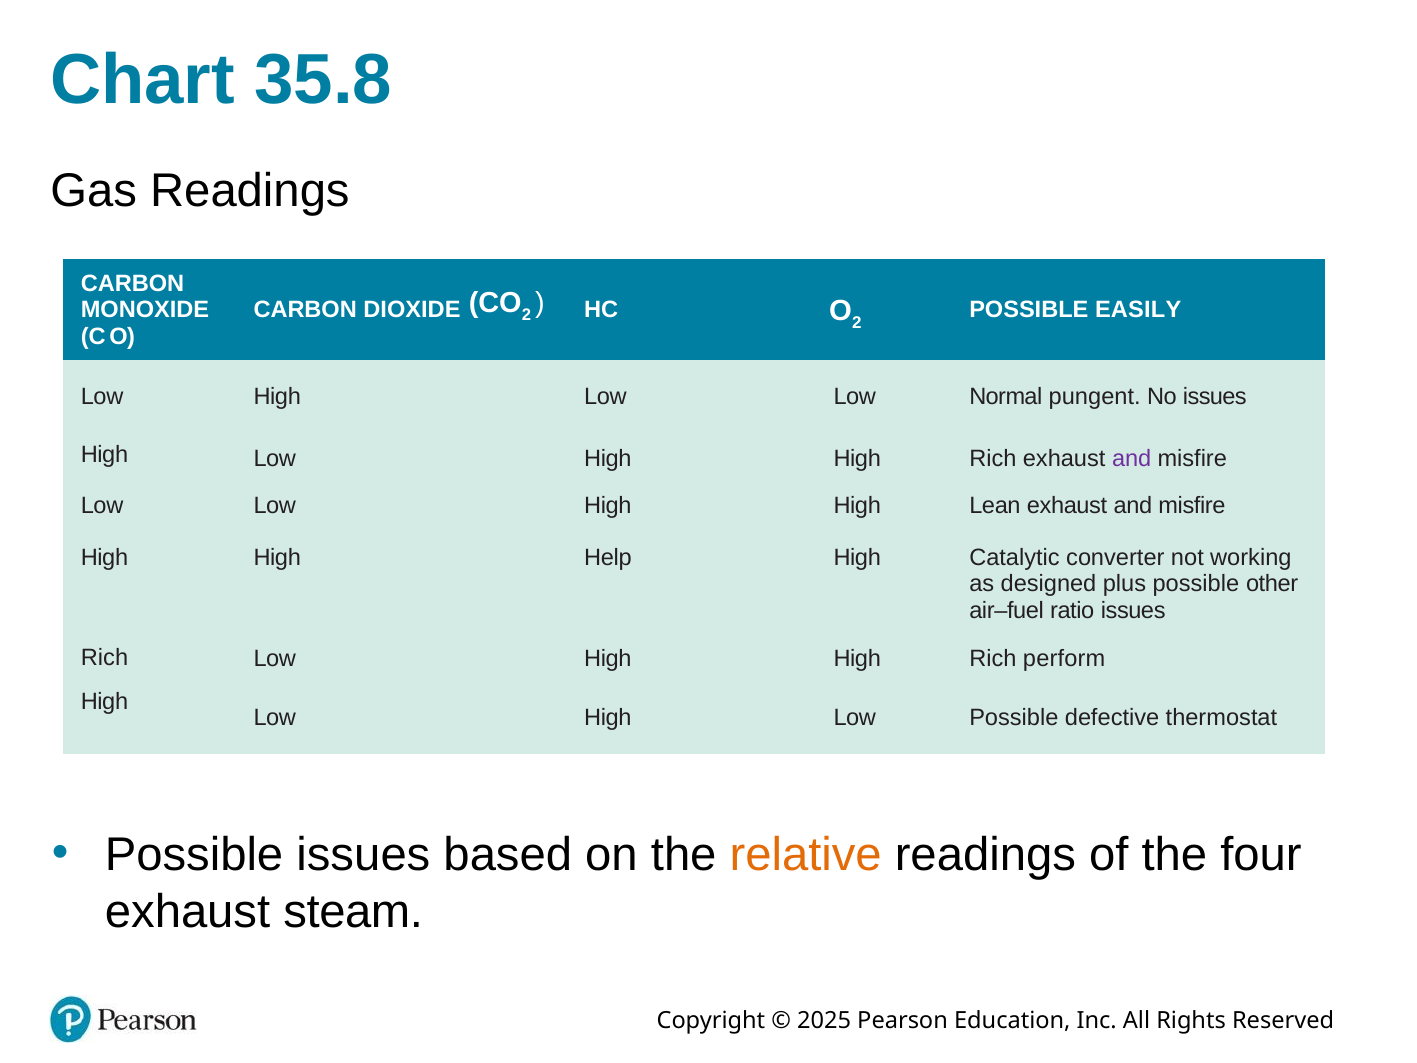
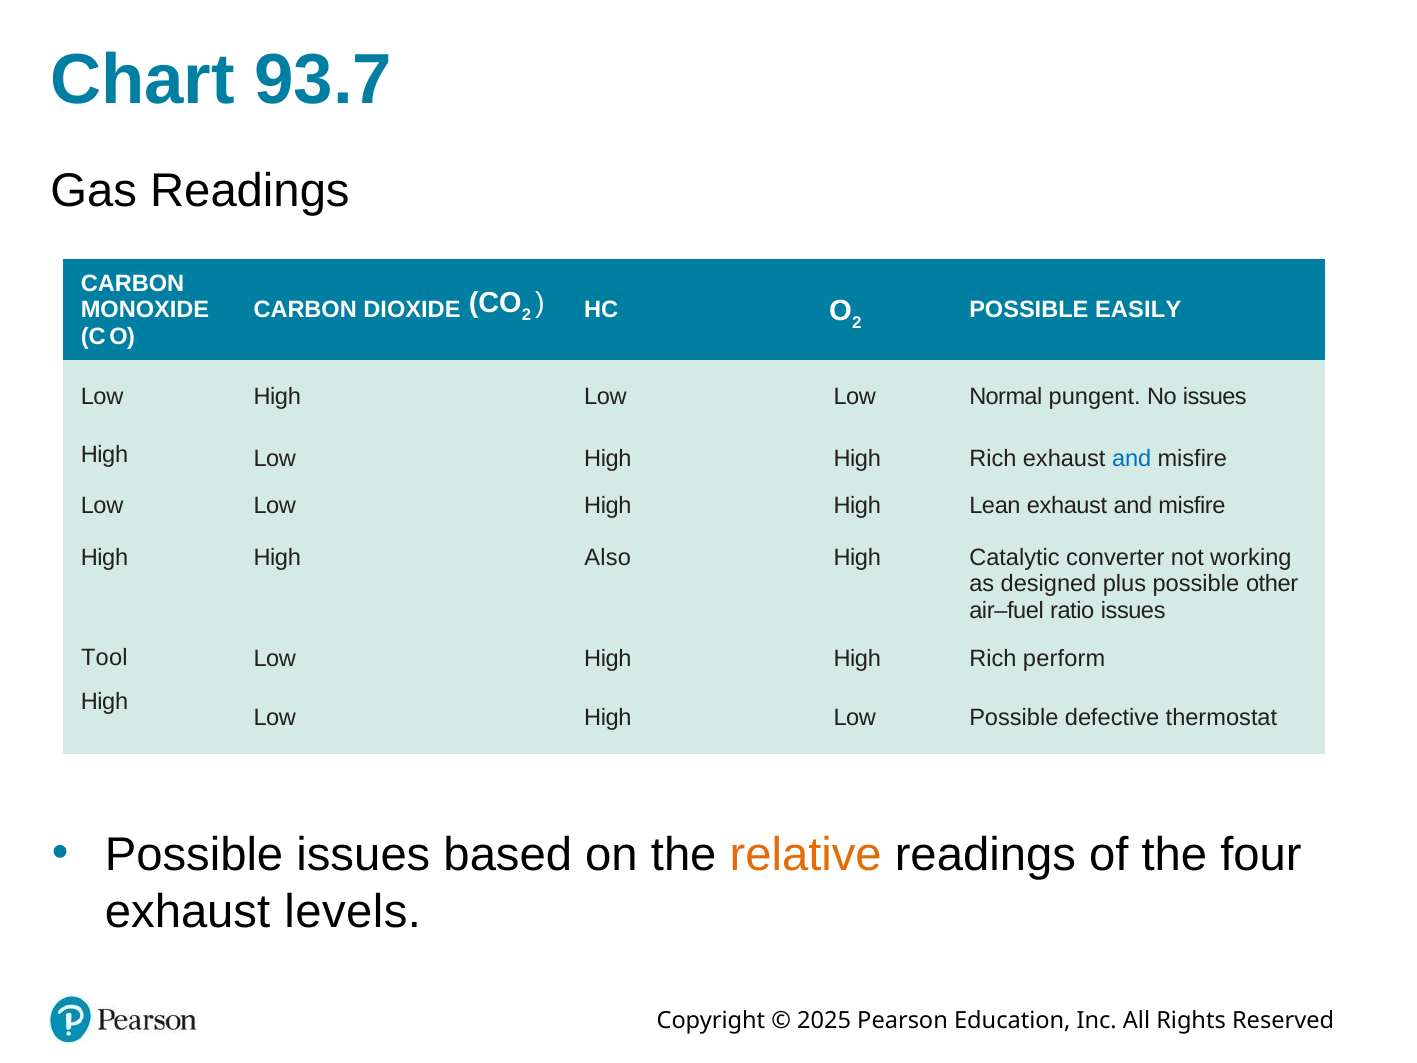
35.8: 35.8 -> 93.7 (323, 80)
and colour: purple -> blue (1132, 459)
Help: Help -> Also (608, 557)
Rich: Rich -> Tool (104, 658)
steam: steam -> levels (353, 911)
